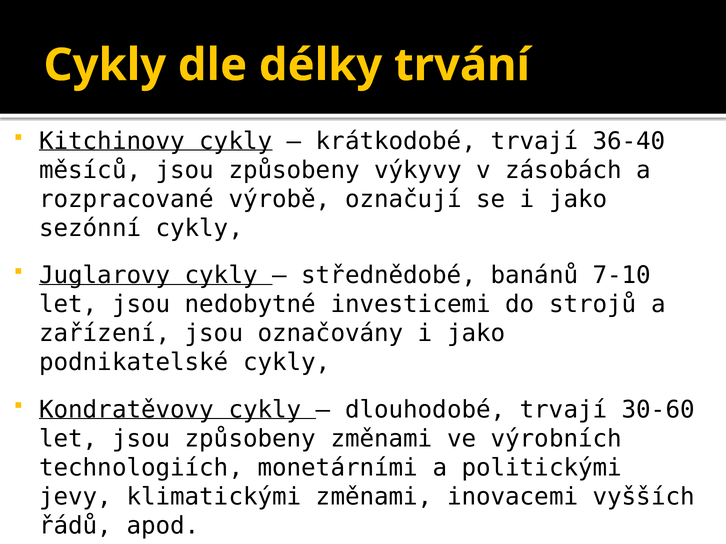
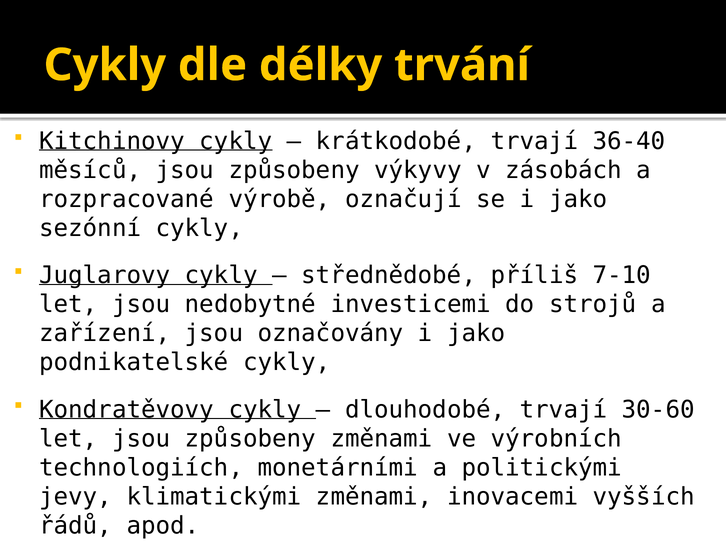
banánů: banánů -> příliš (534, 276)
